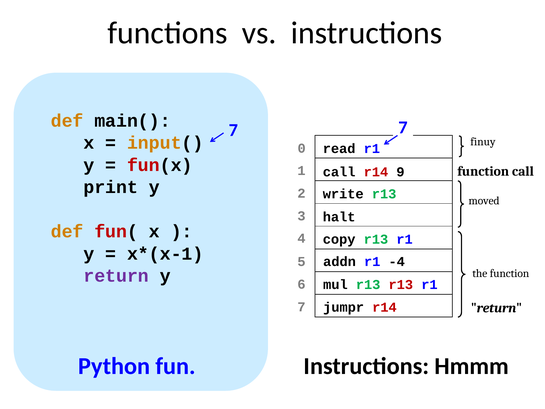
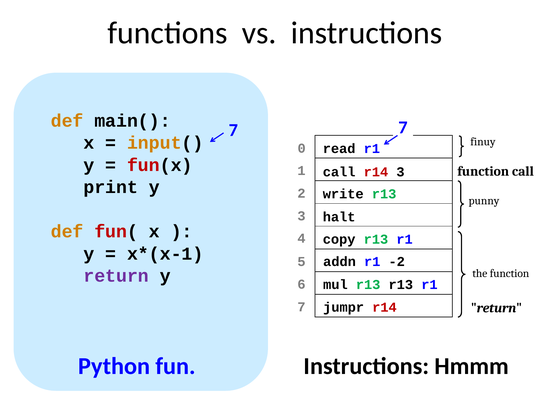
r14 9: 9 -> 3 (400, 172)
moved: moved -> punny (484, 201)
-4: -4 -> -2 (397, 262)
r13 colour: red -> black (401, 284)
